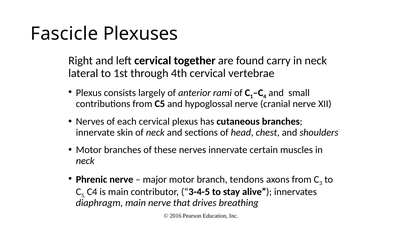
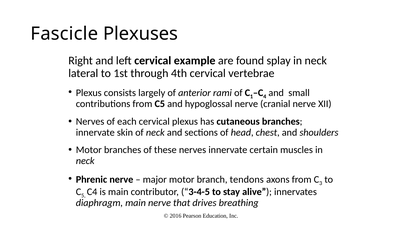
together: together -> example (195, 61)
carry: carry -> splay (279, 61)
